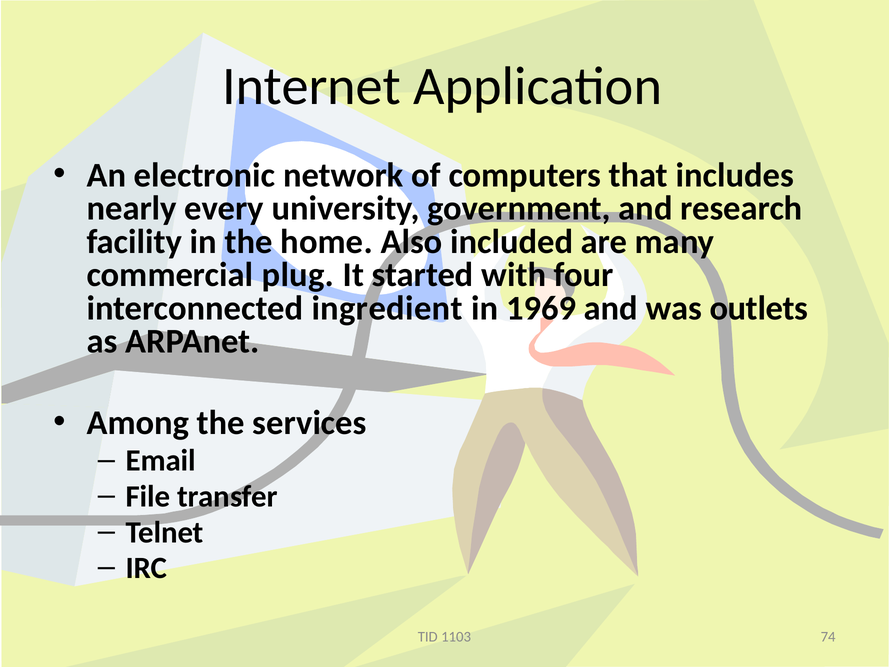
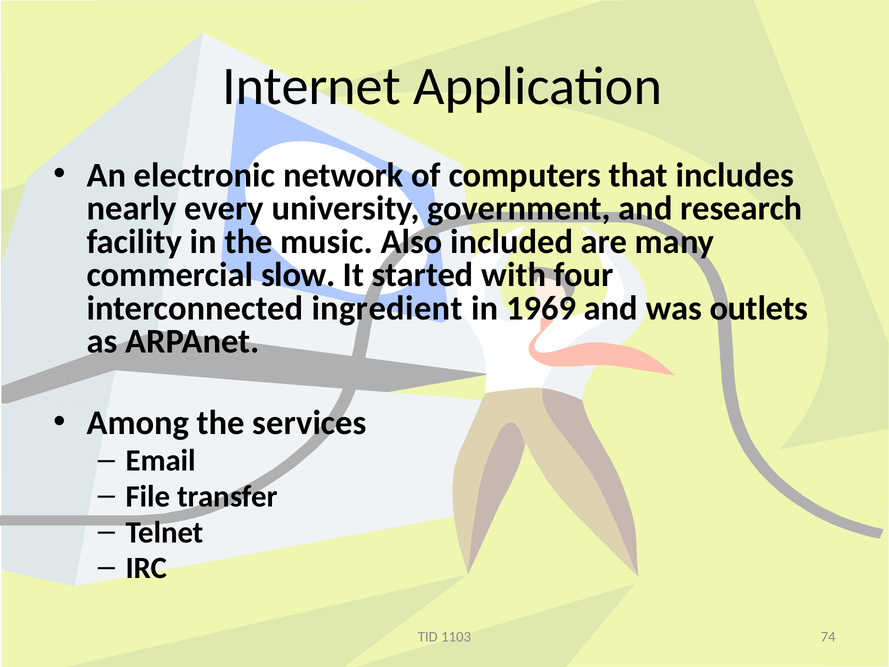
home: home -> music (327, 242)
plug: plug -> slow (298, 275)
